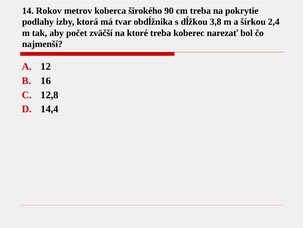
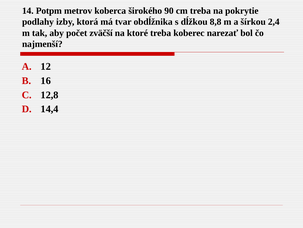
Rokov: Rokov -> Potpm (49, 11)
3,8: 3,8 -> 8,8 (216, 22)
